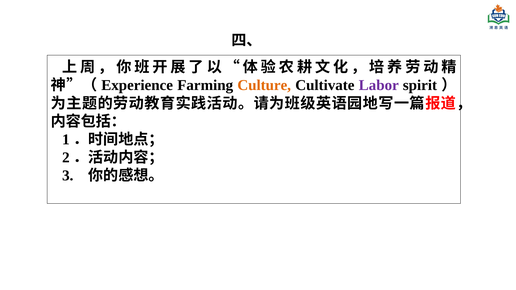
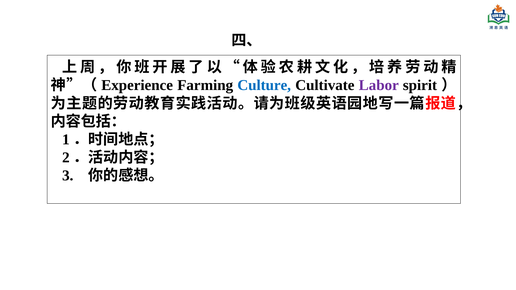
Culture colour: orange -> blue (264, 85)
